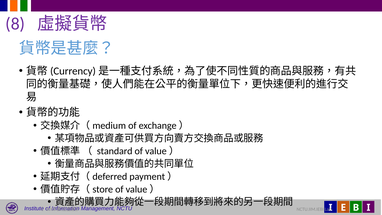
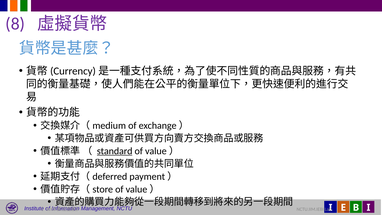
standard underline: none -> present (115, 151)
